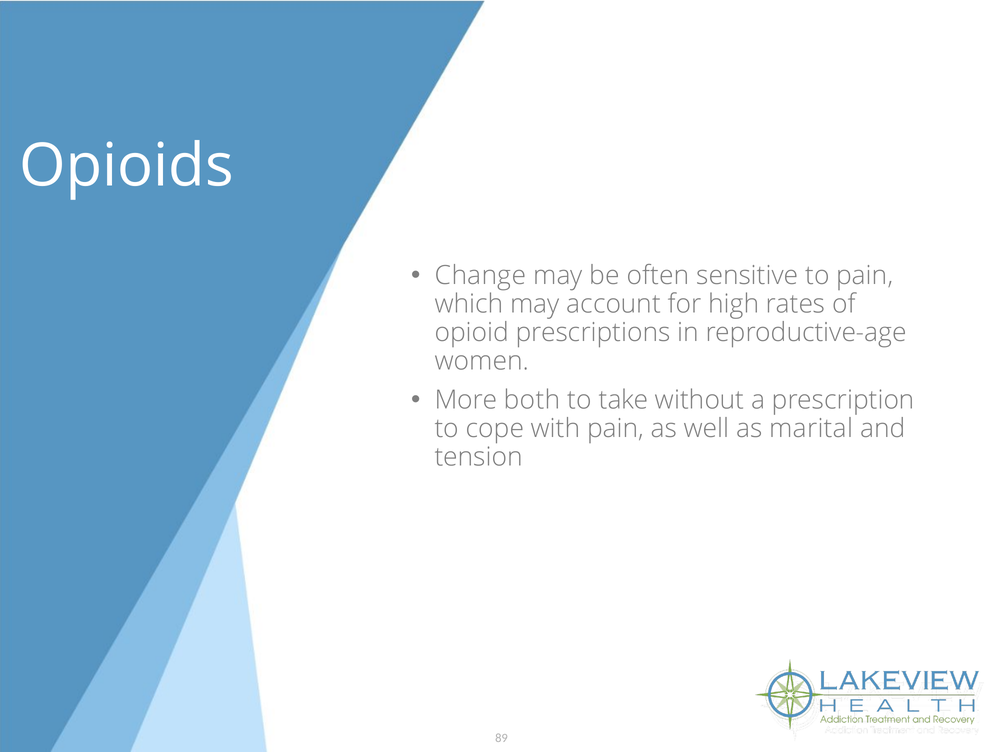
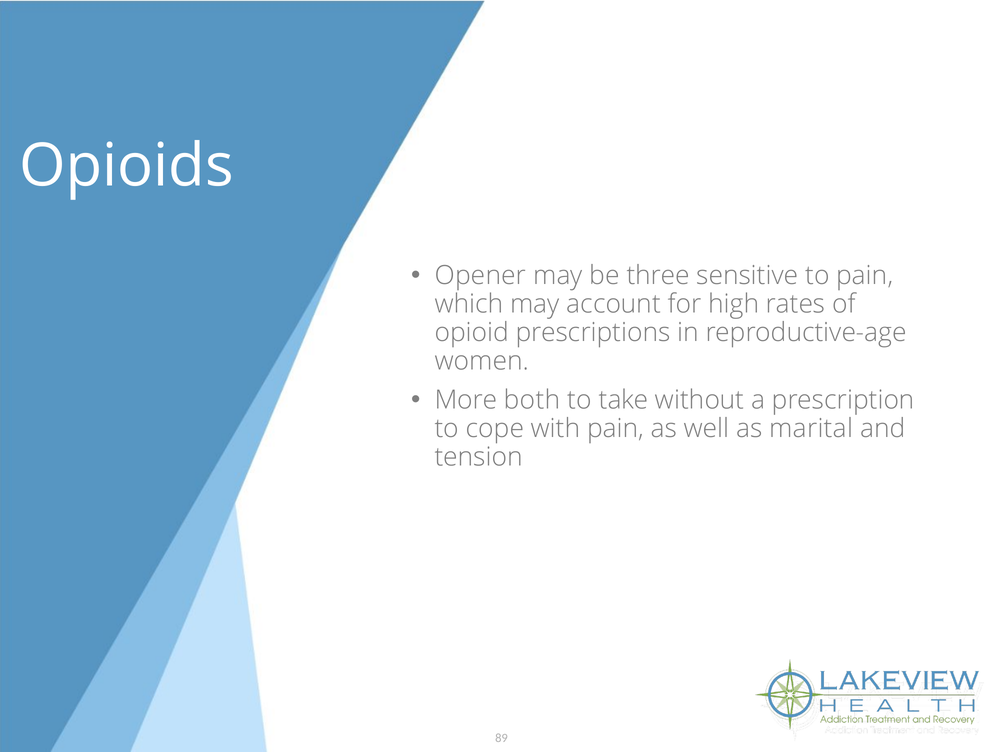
Change: Change -> Opener (481, 275)
often: often -> three (658, 275)
